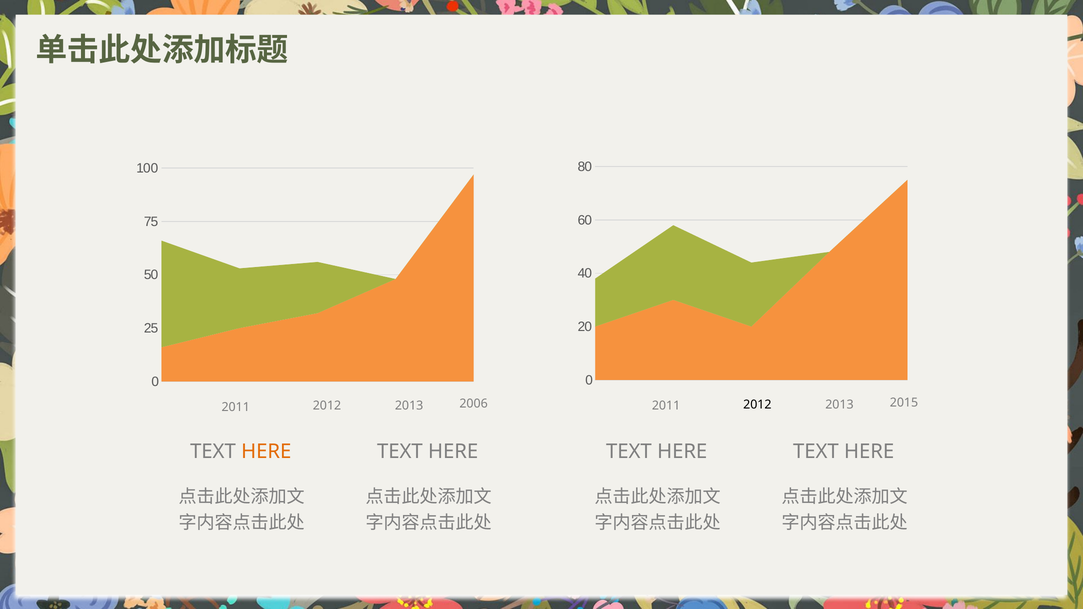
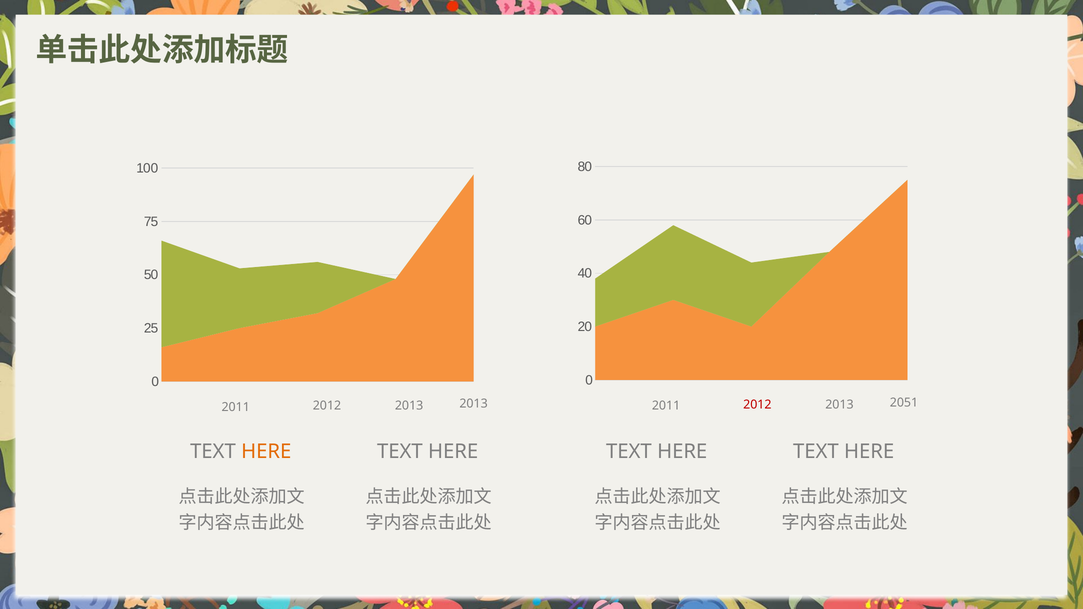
2013 2006: 2006 -> 2013 (474, 404)
2012 colour: black -> red (757, 405)
2015: 2015 -> 2051 (904, 403)
